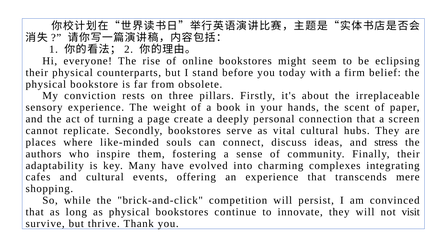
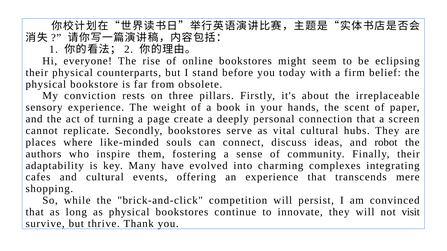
stress: stress -> robot (386, 143)
